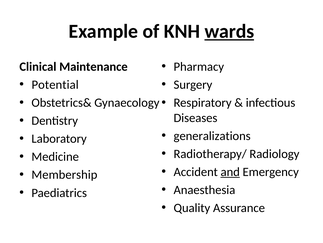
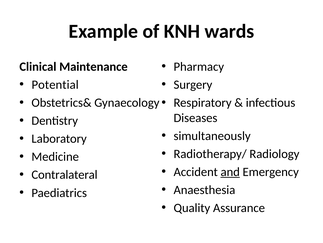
wards underline: present -> none (229, 31)
generalizations: generalizations -> simultaneously (212, 136)
Membership: Membership -> Contralateral (65, 174)
